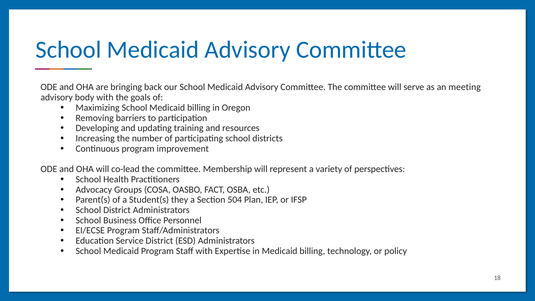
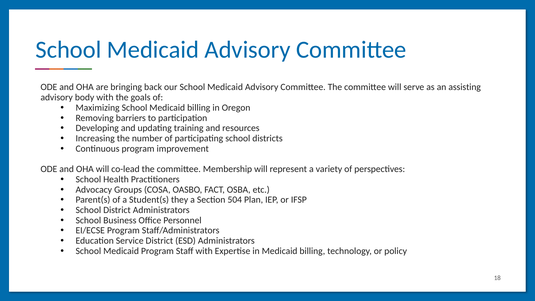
meeting: meeting -> assisting (465, 87)
